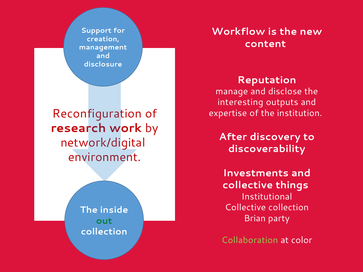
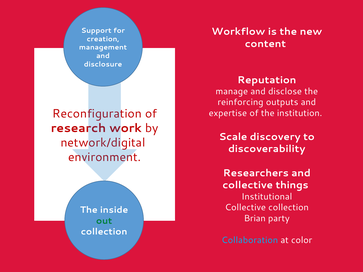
interesting: interesting -> reinforcing (240, 102)
After: After -> Scale (233, 137)
Investments: Investments -> Researchers (256, 173)
Collaboration colour: light green -> light blue (250, 240)
